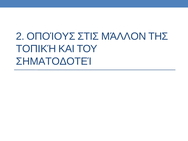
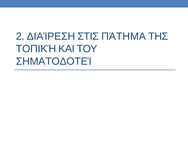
ΟΠΟΊΟΥΣ: ΟΠΟΊΟΥΣ -> ΔΙΑΊΡΕΣΗ (51, 36)
ΜΆΛΛΟΝ: ΜΆΛΛΟΝ -> ΠΆΤΗΜΑ (124, 36)
